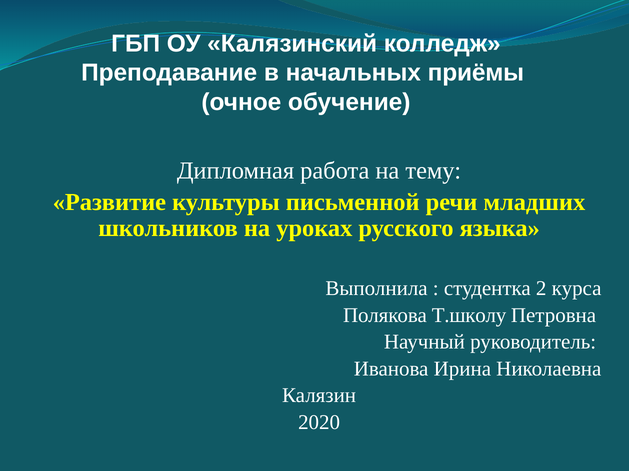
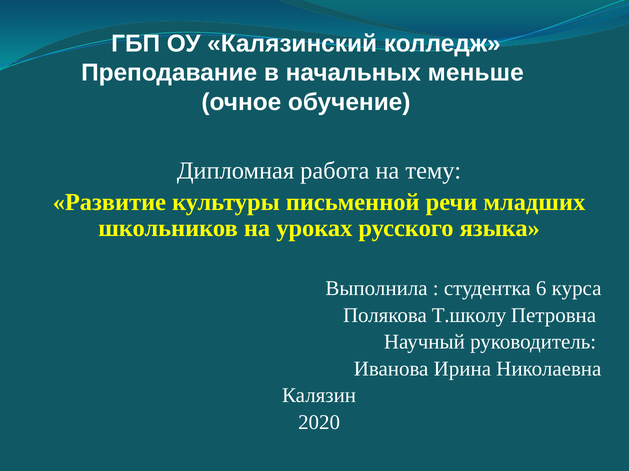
приёмы: приёмы -> меньше (476, 73)
2: 2 -> 6 (541, 289)
